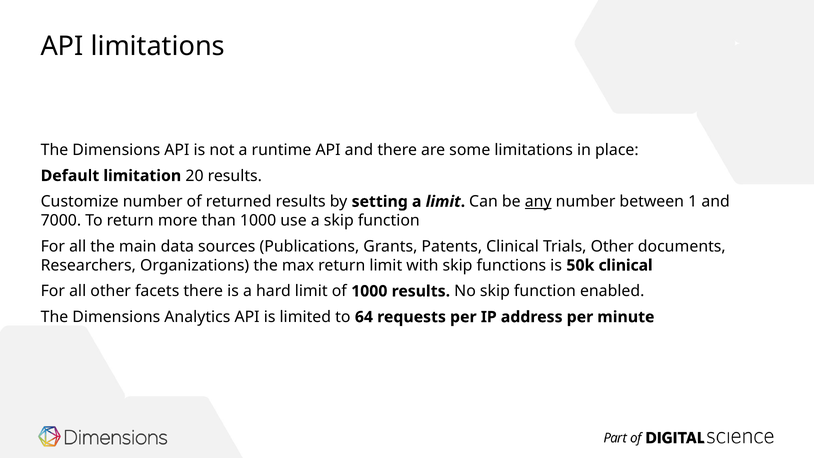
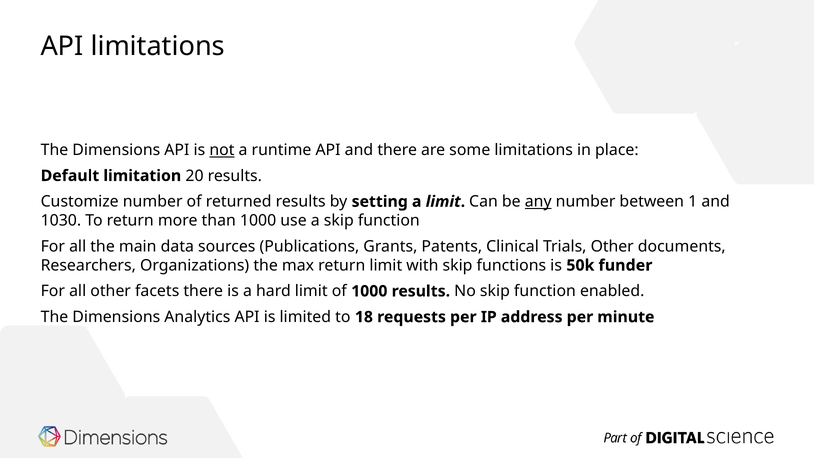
not underline: none -> present (222, 150)
7000: 7000 -> 1030 (61, 221)
50k clinical: clinical -> funder (625, 265)
64: 64 -> 18 (364, 317)
